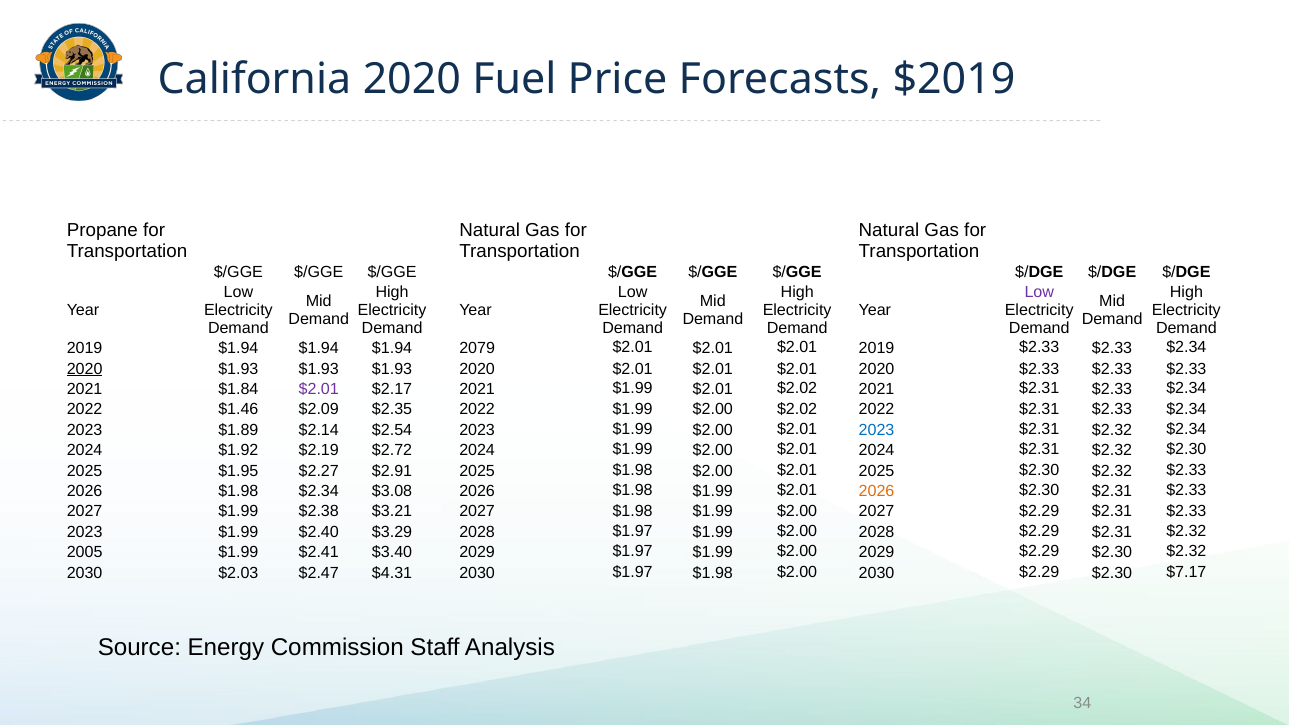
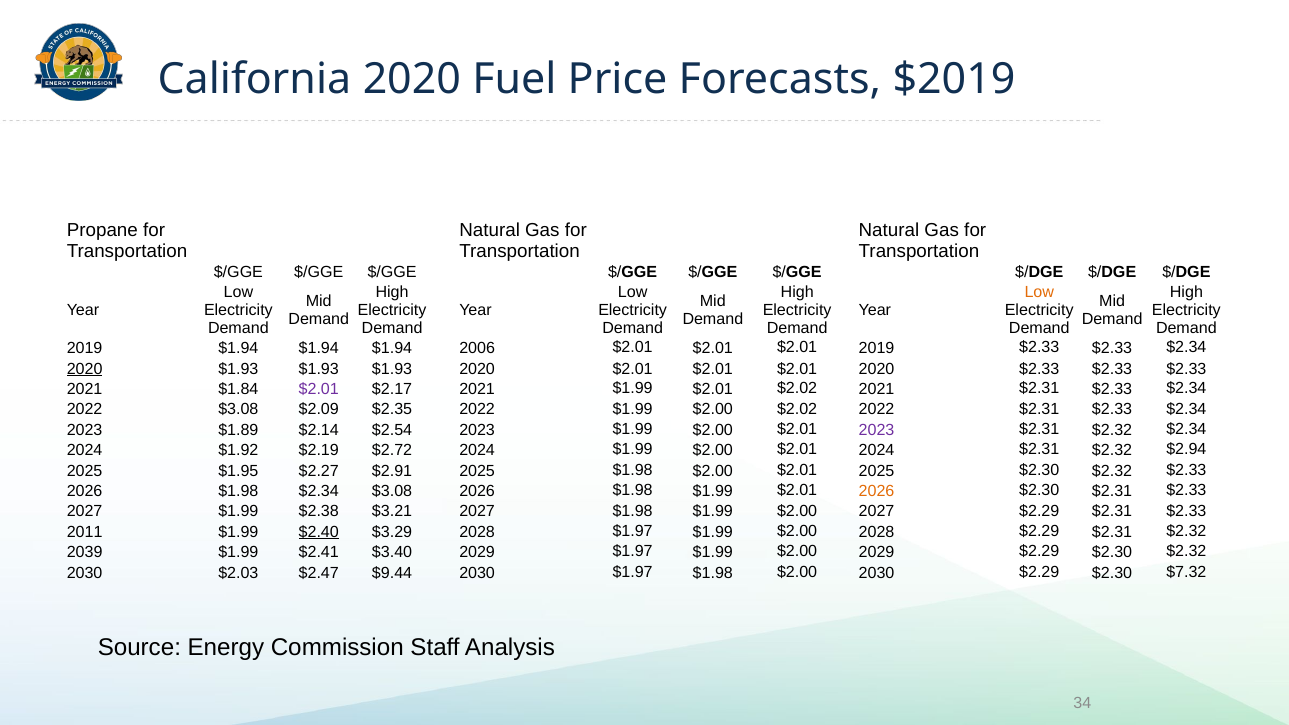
Low colour: purple -> orange (1039, 292)
2079: 2079 -> 2006 (477, 348)
2022 $1.46: $1.46 -> $3.08 (238, 410)
2023 colour: blue -> purple (877, 430)
$2.32 $2.30: $2.30 -> $2.94 (1186, 450)
2023: 2023 -> 2011 (85, 532)
$2.40 underline: none -> present (319, 532)
2005: 2005 -> 2039 (85, 552)
$4.31: $4.31 -> $9.44 (392, 573)
$7.17: $7.17 -> $7.32 (1186, 572)
